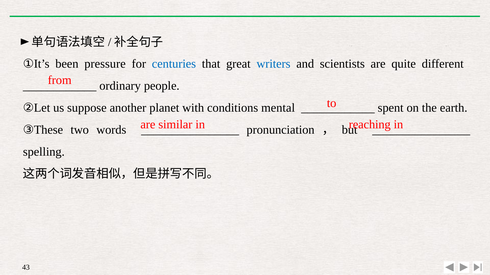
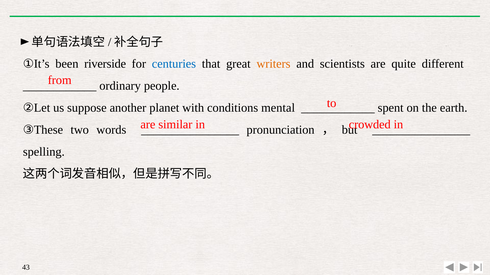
pressure: pressure -> riverside (105, 64)
writers colour: blue -> orange (273, 64)
reaching: reaching -> crowded (370, 125)
